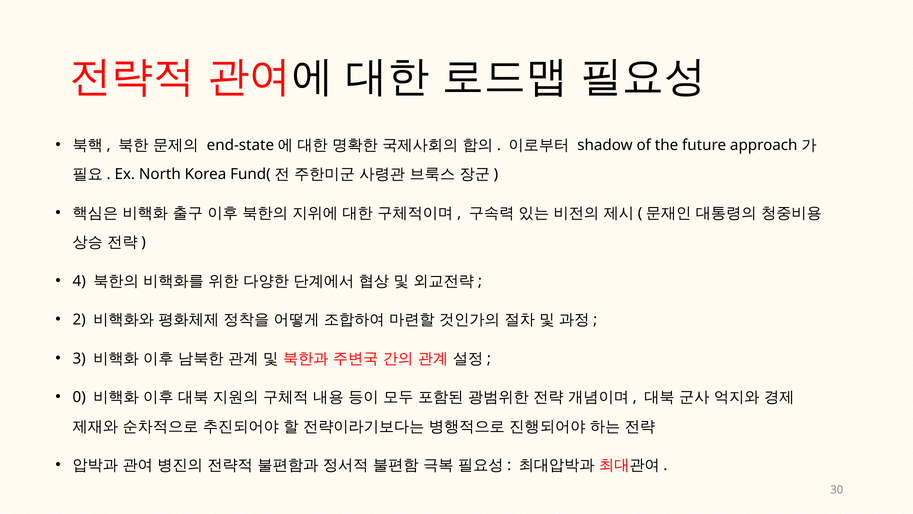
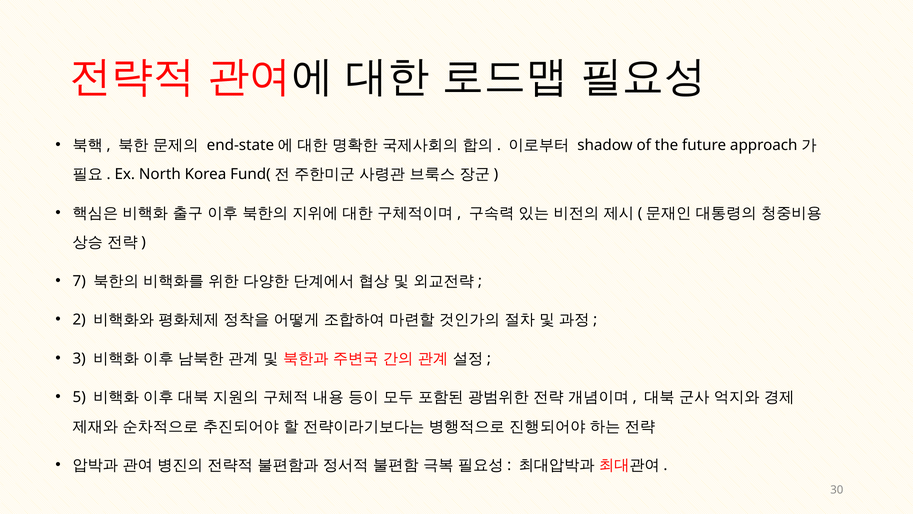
4: 4 -> 7 (79, 281)
0: 0 -> 5 (79, 397)
